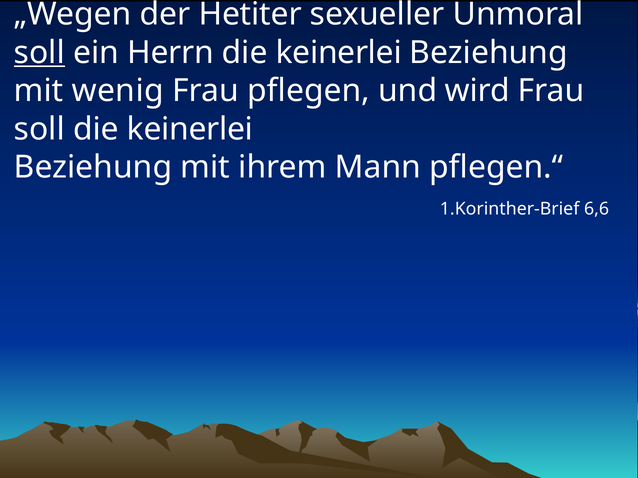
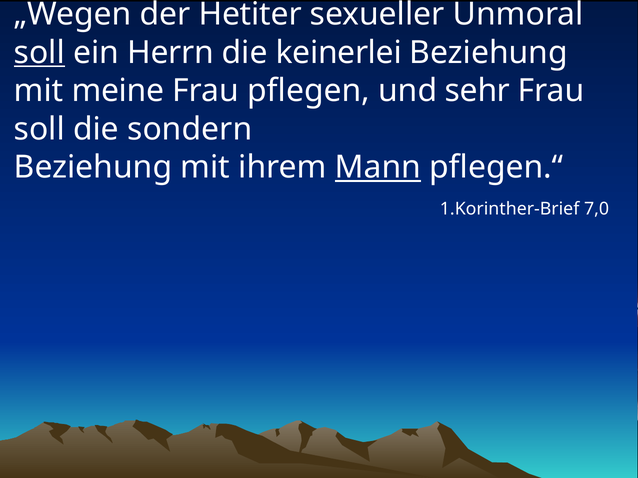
wenig: wenig -> meine (118, 91)
wird: wird -> sehr (478, 91)
soll die keinerlei: keinerlei -> sondern (190, 129)
Mann underline: none -> present (378, 167)
6,6: 6,6 -> 7,0 (597, 209)
